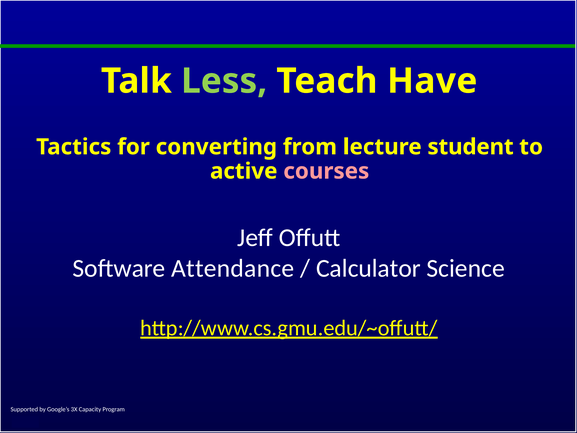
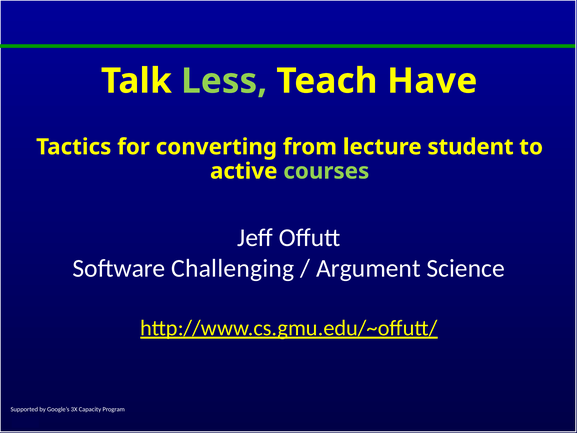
courses colour: pink -> light green (326, 171)
Attendance: Attendance -> Challenging (233, 268)
Calculator: Calculator -> Argument (368, 268)
